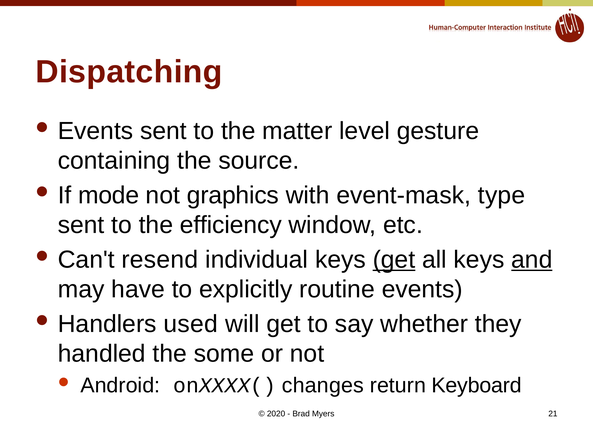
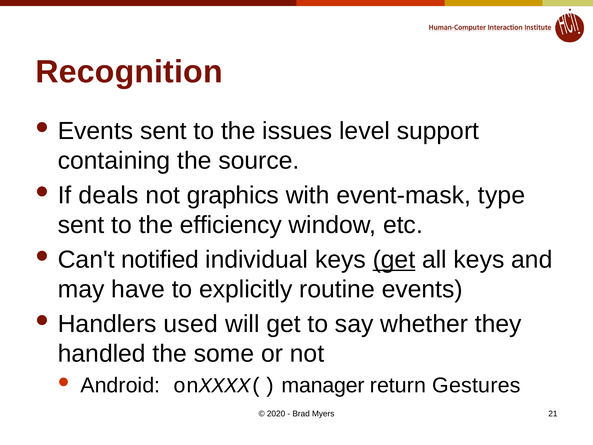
Dispatching: Dispatching -> Recognition (129, 72)
matter: matter -> issues (297, 131)
gesture: gesture -> support (438, 131)
mode: mode -> deals (108, 195)
resend: resend -> notified (160, 260)
and underline: present -> none (532, 260)
changes: changes -> manager (323, 385)
Keyboard: Keyboard -> Gestures (476, 385)
